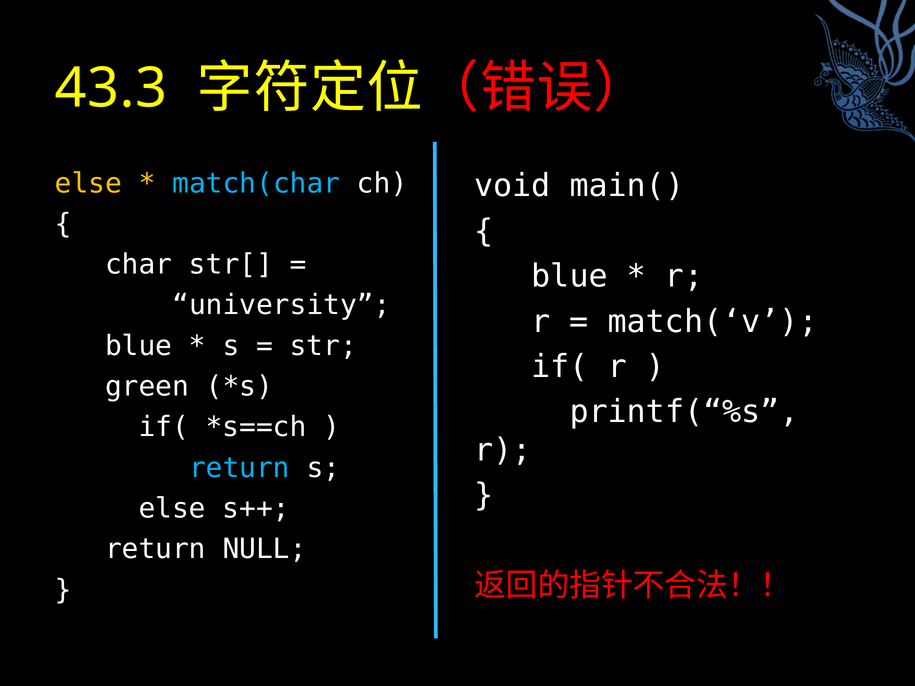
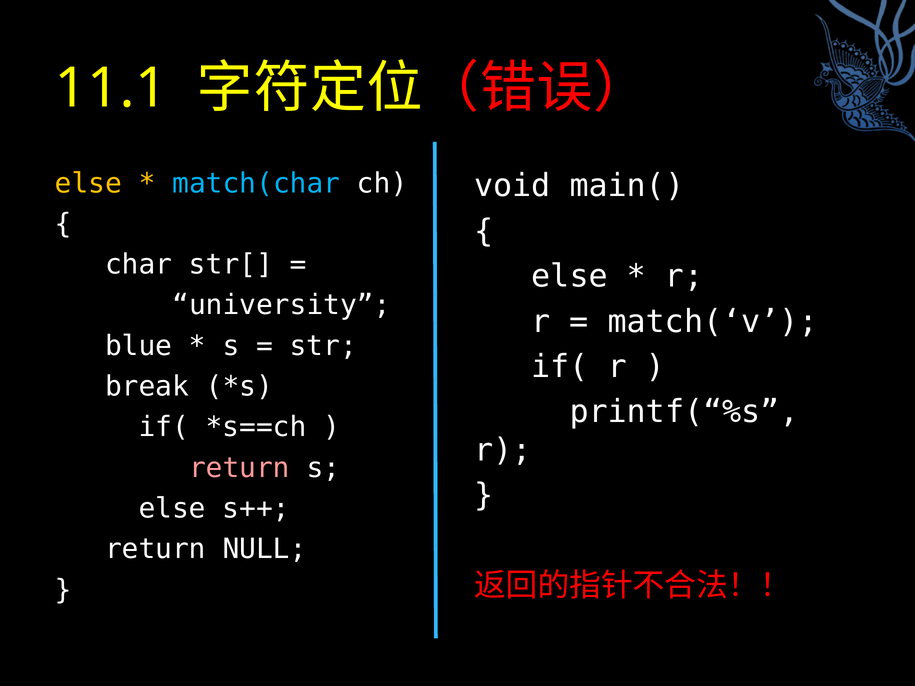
43.3: 43.3 -> 11.1 (111, 89)
blue: blue -> else (570, 276)
green: green -> break (147, 387)
return colour: light blue -> pink (239, 468)
